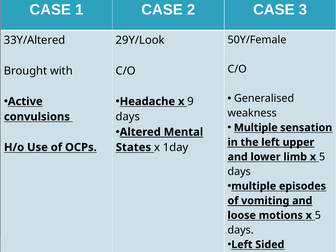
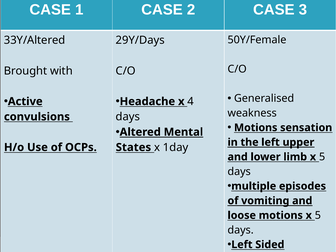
29Y/Look: 29Y/Look -> 29Y/Days (140, 40)
9: 9 -> 4 (191, 101)
Multiple: Multiple -> Motions (256, 128)
